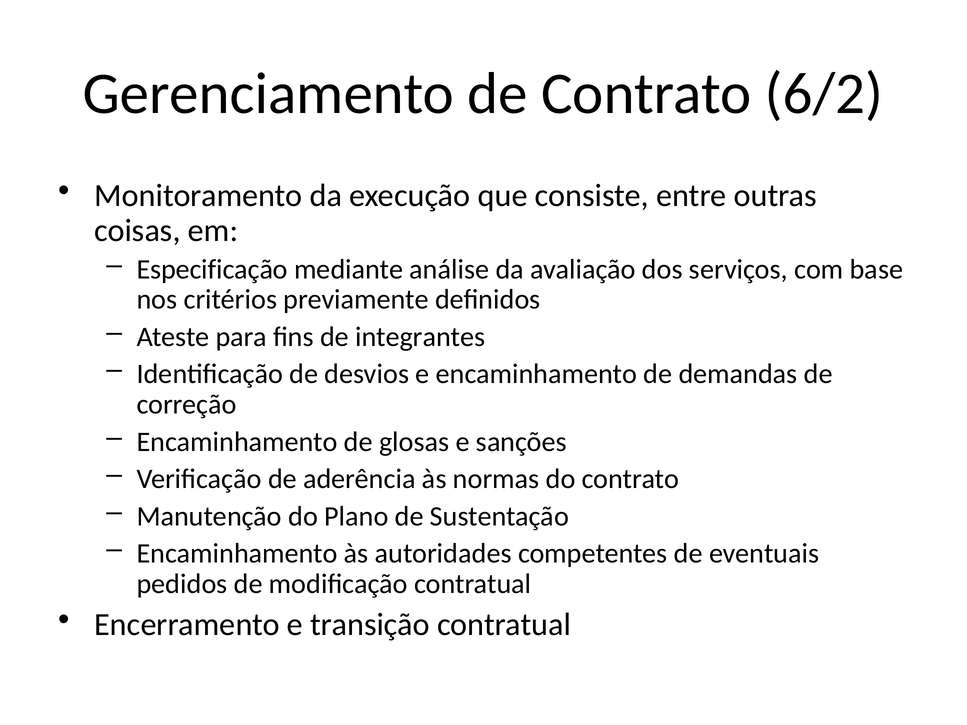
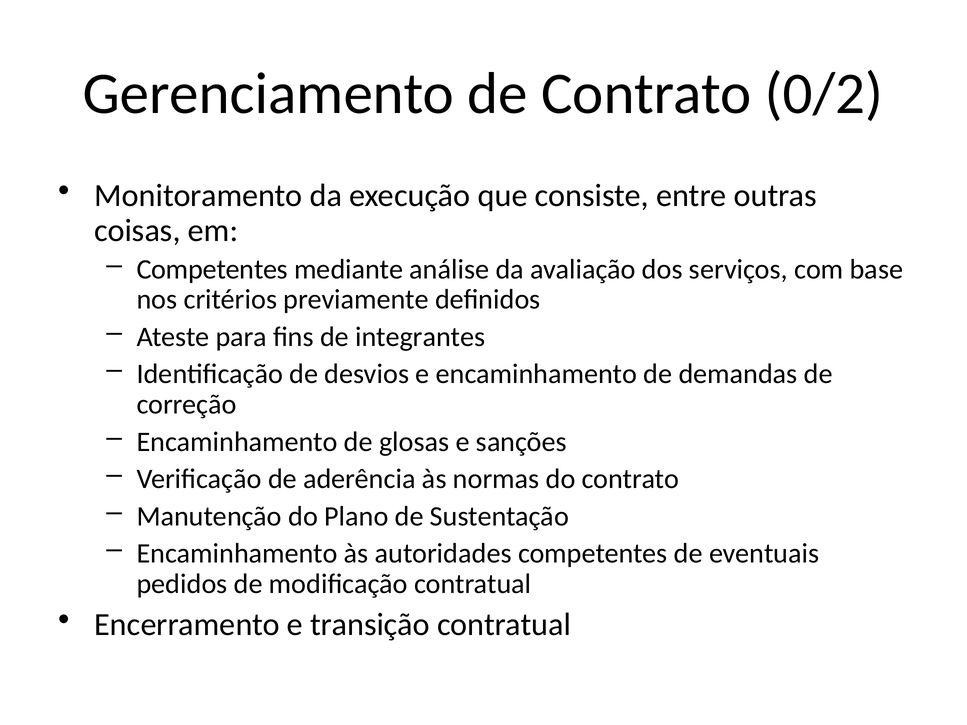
6/2: 6/2 -> 0/2 (824, 94)
Especificação: Especificação -> Competentes (212, 269)
